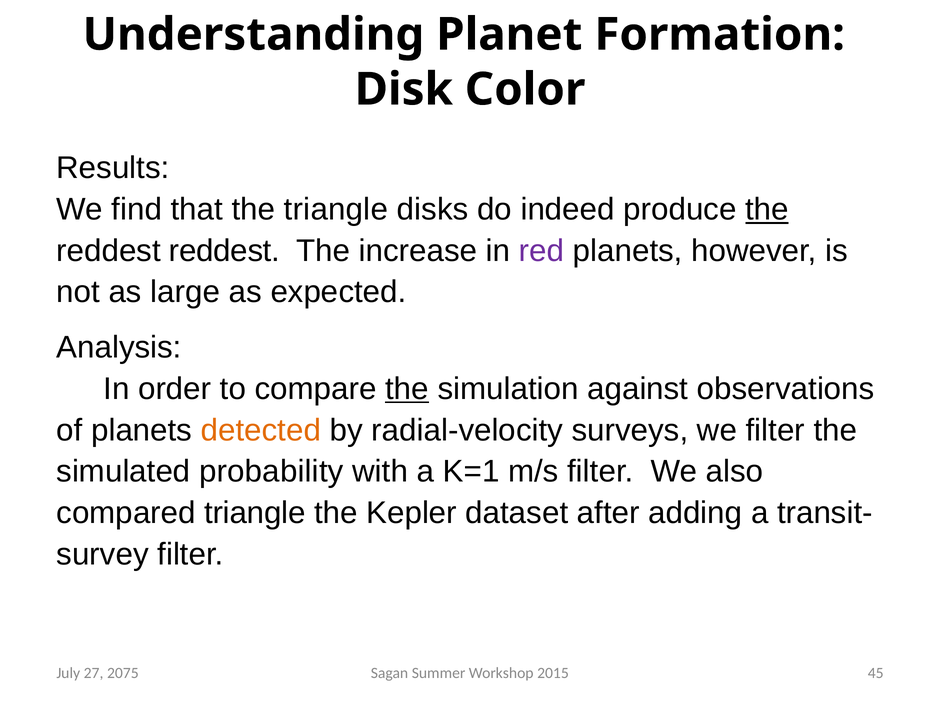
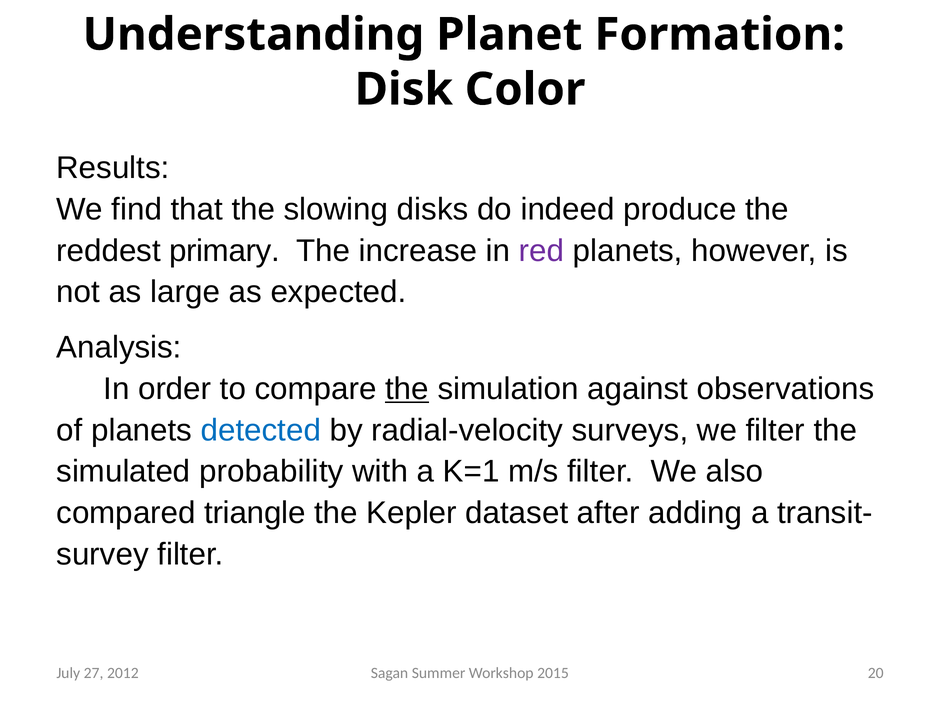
the triangle: triangle -> slowing (336, 209)
the underline: present -> none (767, 209)
reddest reddest: reddest -> primary (224, 251)
detected colour: orange -> blue (261, 430)
45: 45 -> 20 (876, 673)
2075: 2075 -> 2012 (123, 673)
